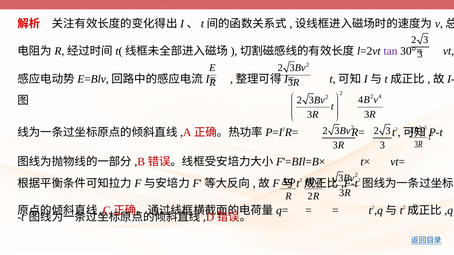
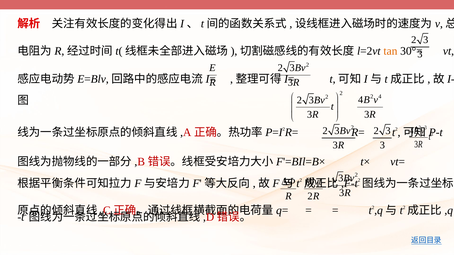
tan colour: purple -> orange (390, 51)
